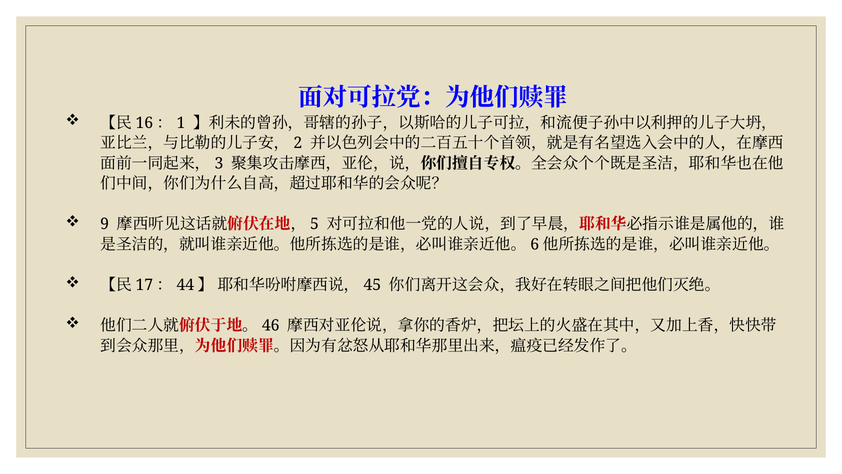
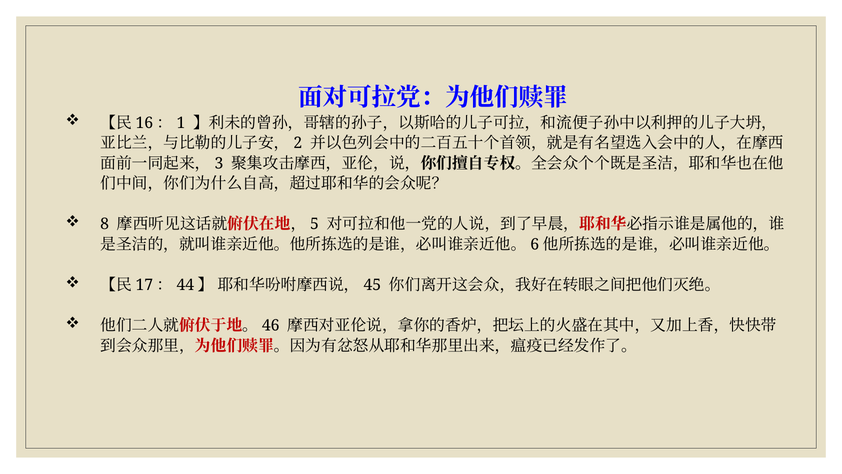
9: 9 -> 8 (105, 224)
